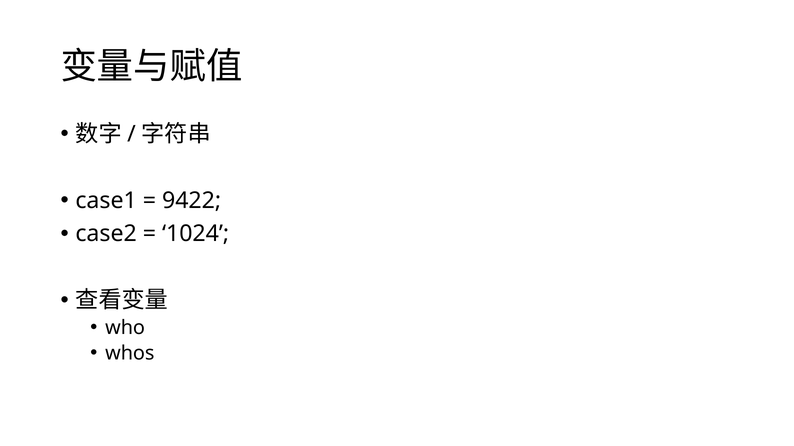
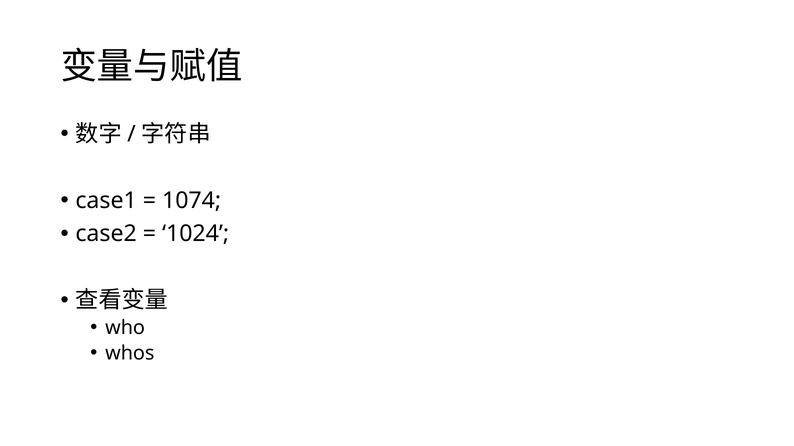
9422: 9422 -> 1074 (192, 201)
